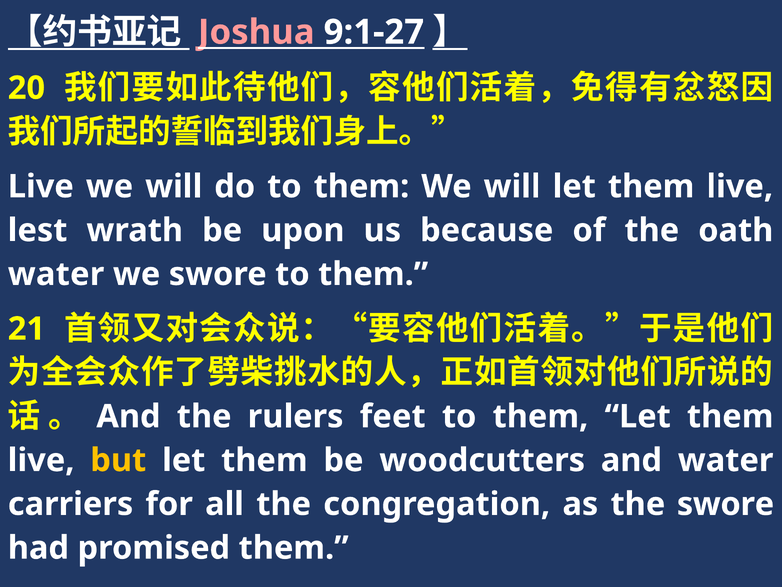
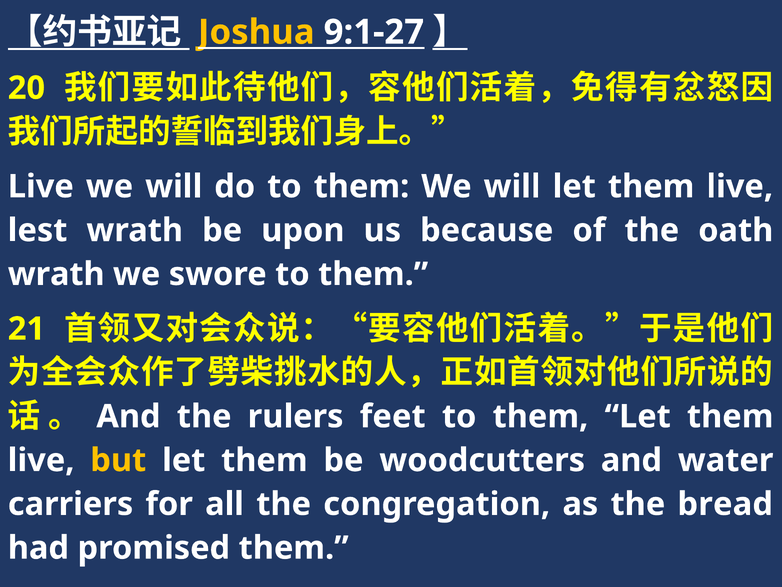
Joshua colour: pink -> yellow (256, 32)
water: water -> wrath (56, 274)
the swore: swore -> bread (725, 504)
